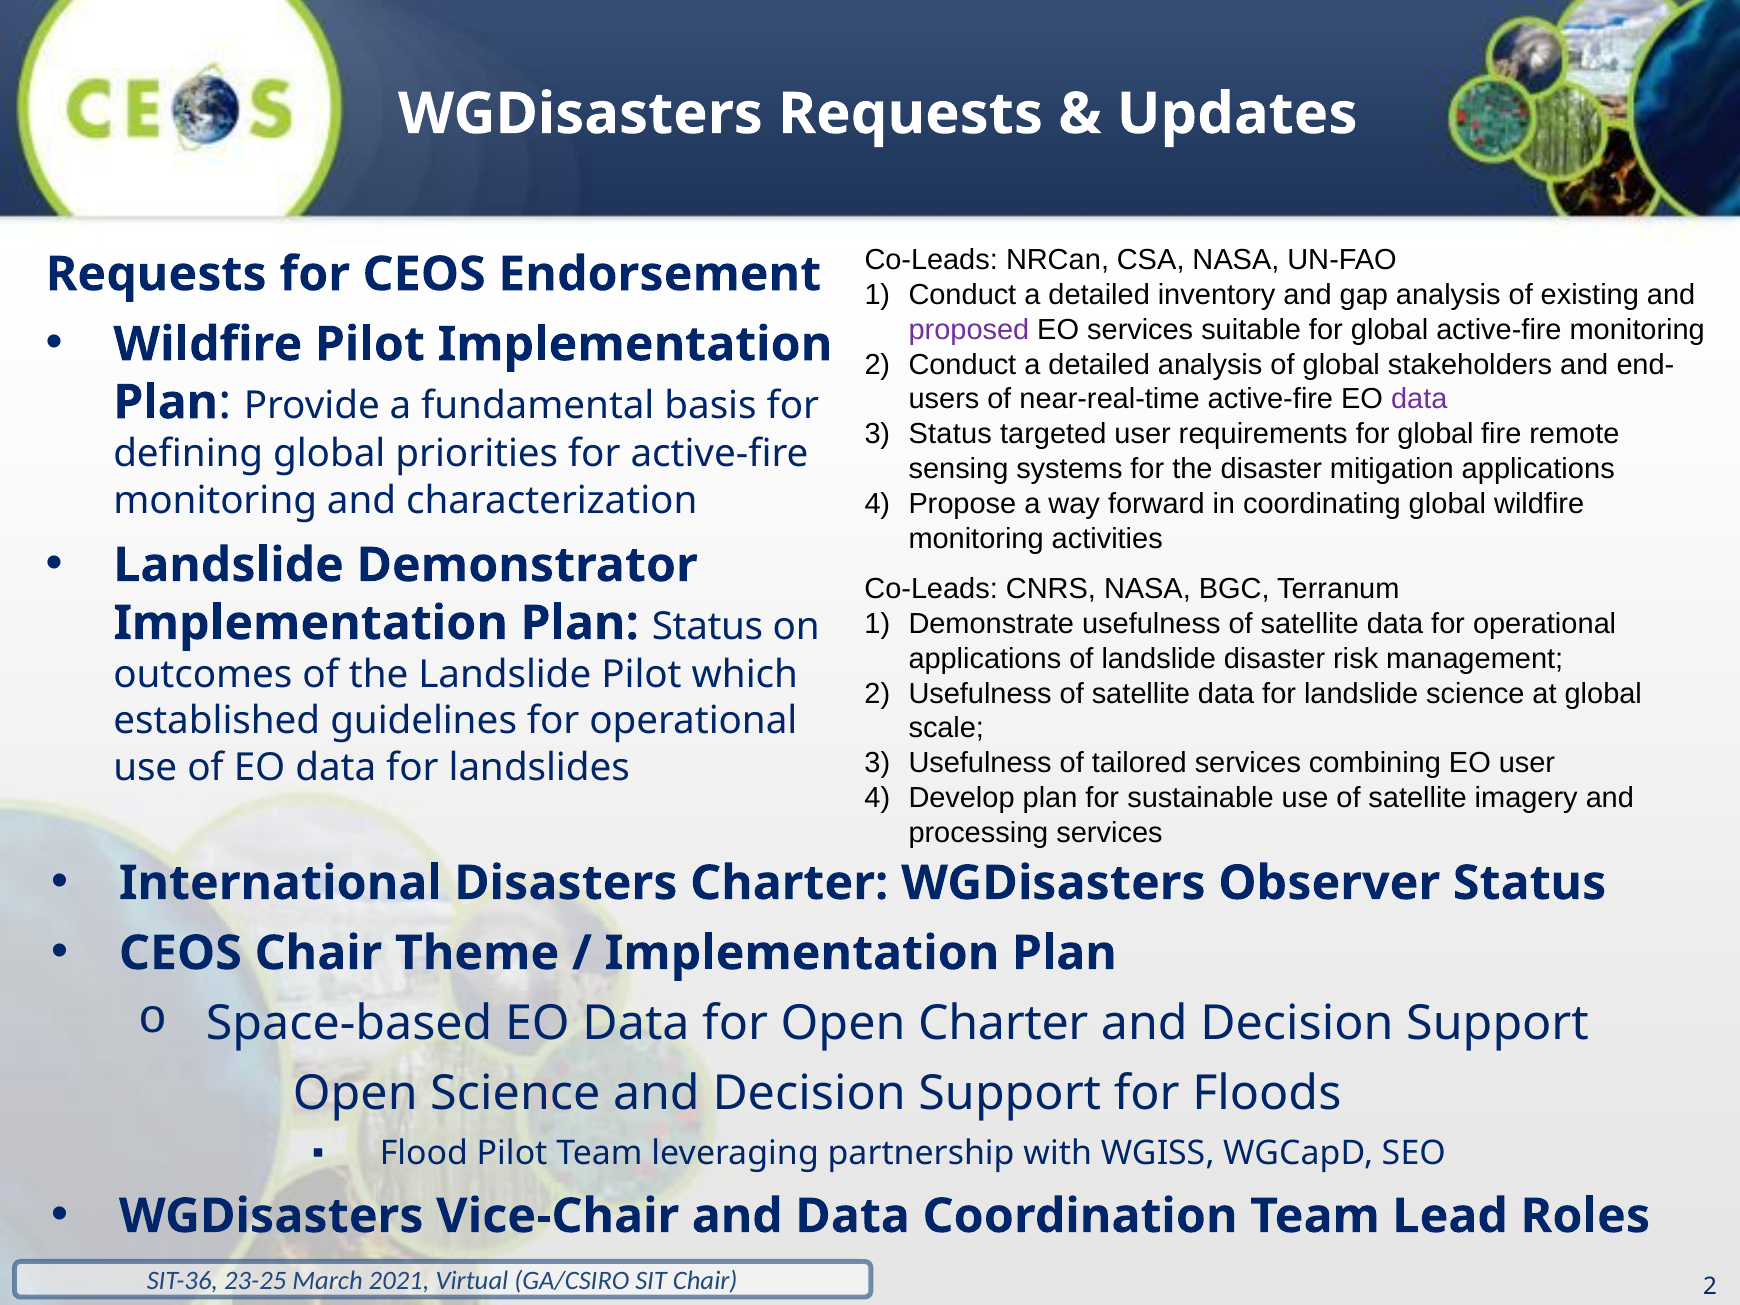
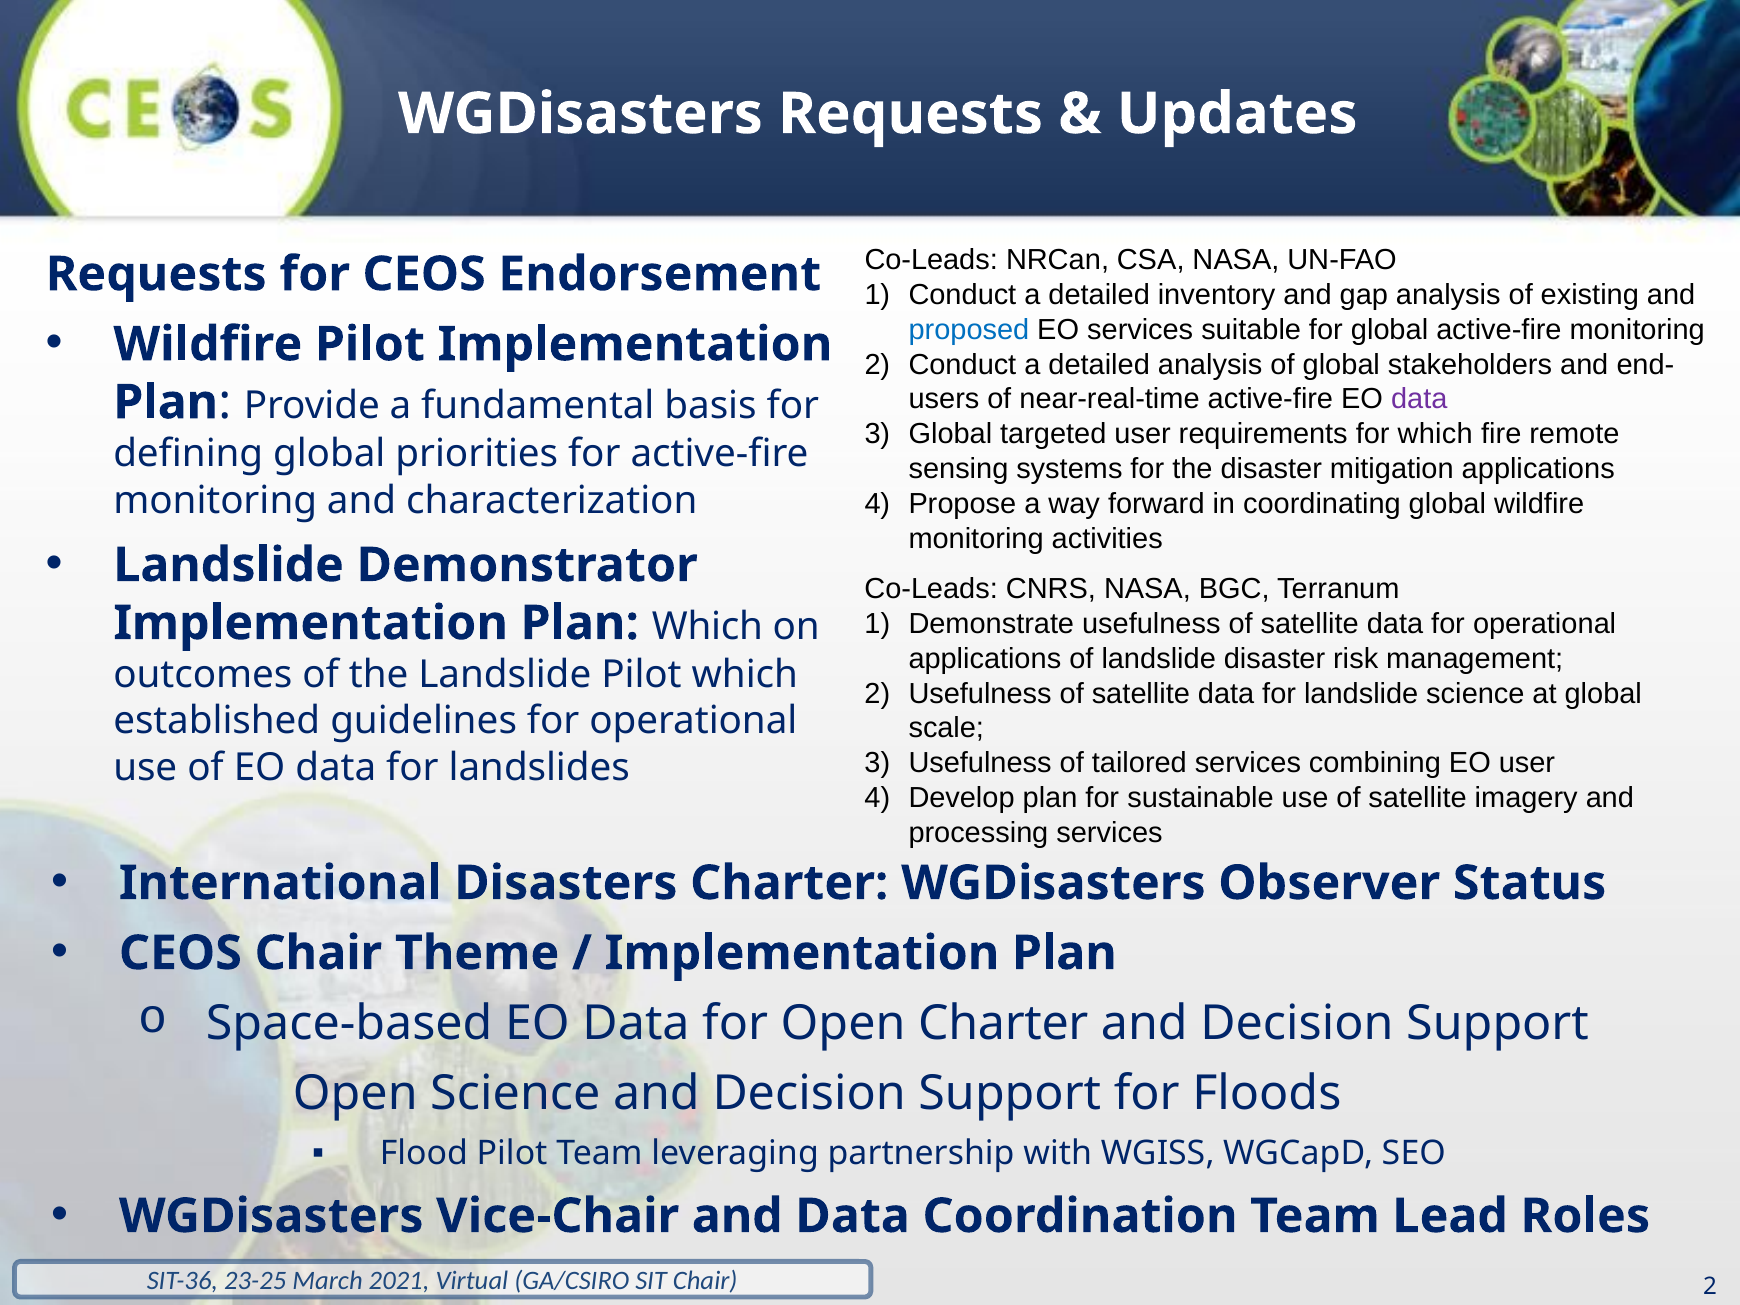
proposed colour: purple -> blue (969, 330)
3 Status: Status -> Global (950, 434)
requirements for global: global -> which (1435, 434)
Plan Status: Status -> Which (707, 626)
